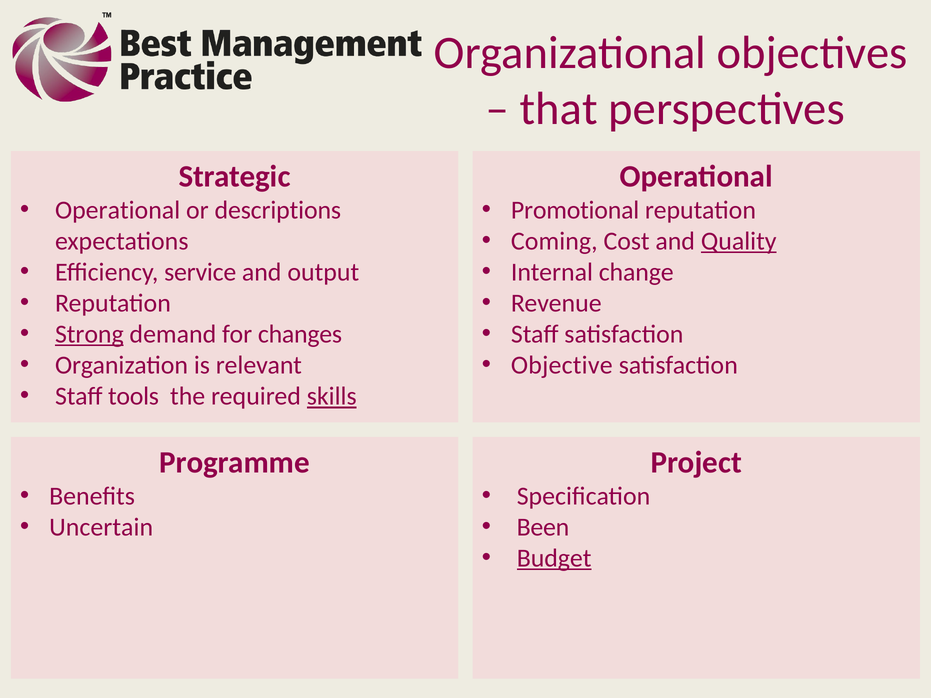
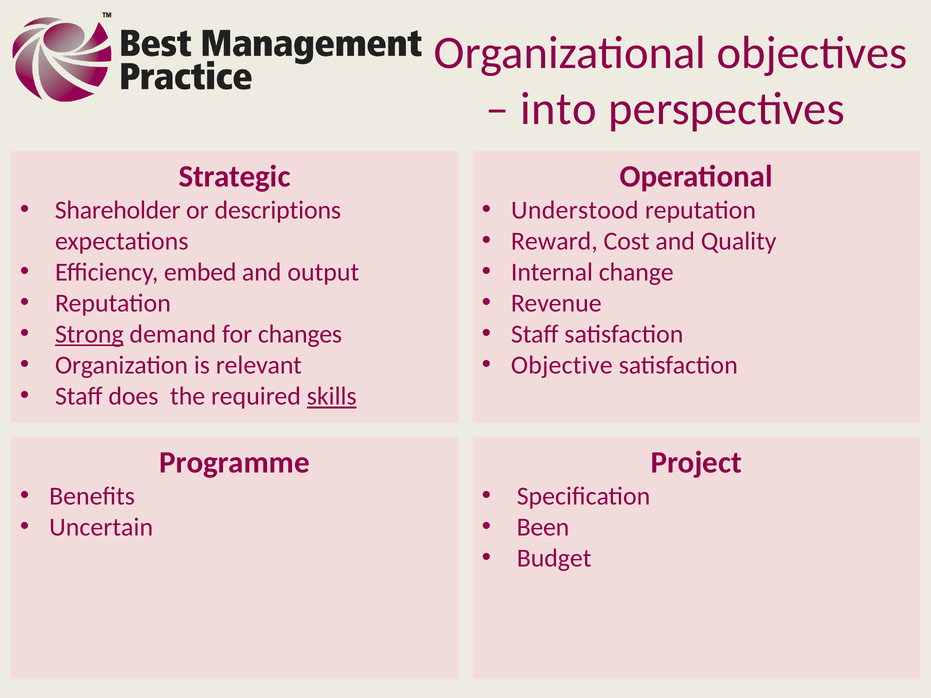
that: that -> into (559, 109)
Operational: Operational -> Shareholder (118, 210)
Promotional: Promotional -> Understood (575, 210)
Coming: Coming -> Reward (554, 241)
Quality underline: present -> none (739, 241)
service: service -> embed (200, 272)
tools: tools -> does (133, 397)
Budget underline: present -> none (554, 558)
